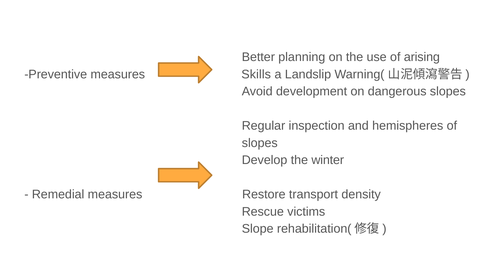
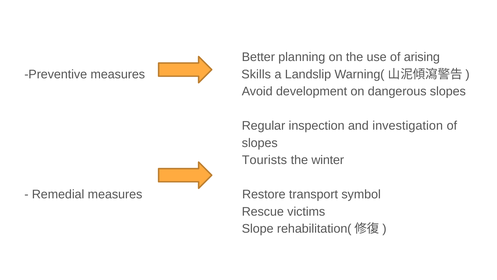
hemispheres: hemispheres -> investigation (408, 126)
Develop: Develop -> Tourists (264, 160)
density: density -> symbol (361, 194)
